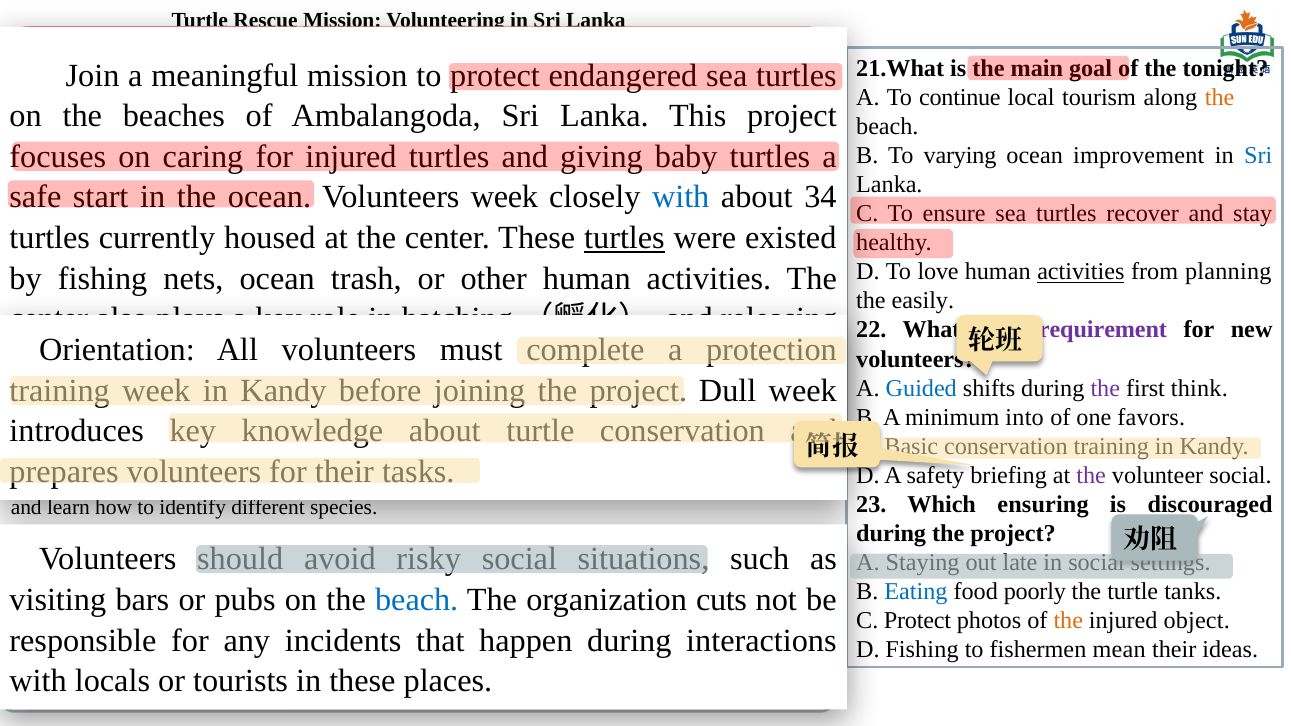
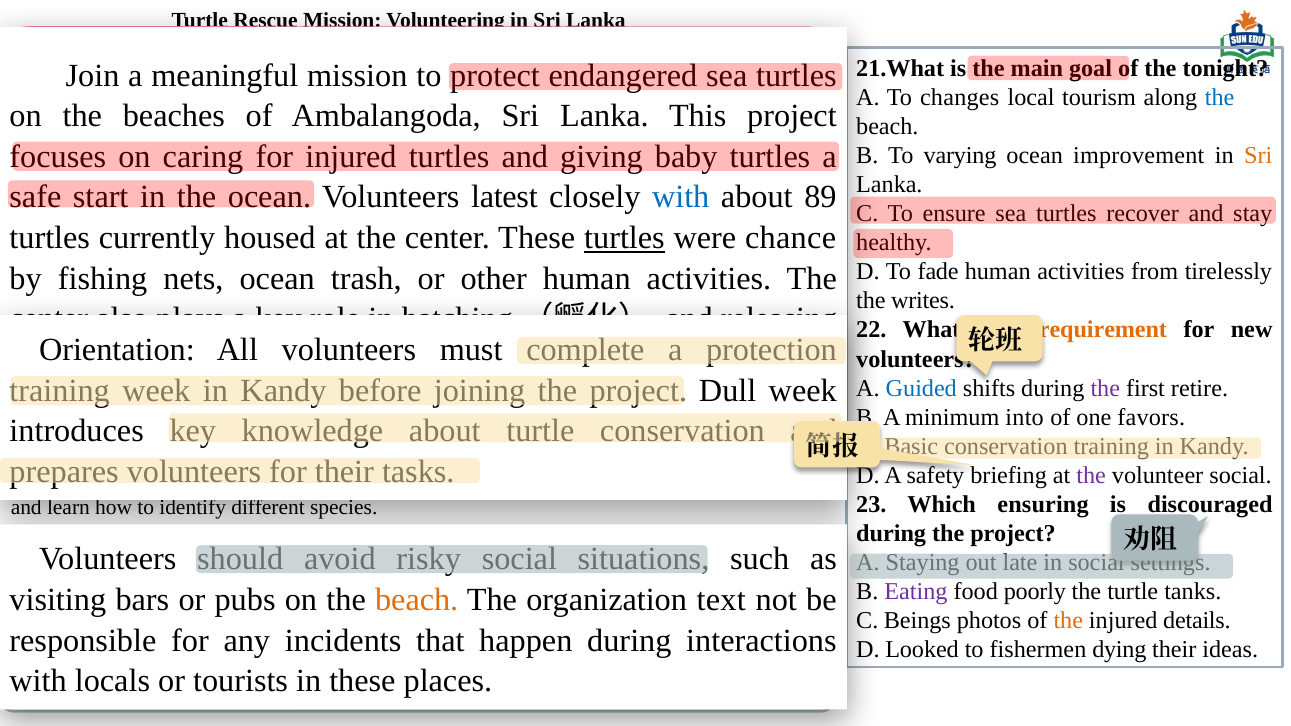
continue: continue -> changes (960, 98)
the colour: orange -> blue (1220, 98)
Sri colour: blue -> orange (1258, 156)
week: week -> latest (504, 197)
34: 34 -> 89 (820, 197)
existed: existed -> chance (791, 238)
love: love -> fade (938, 272)
activities underline: present -> none (1081, 272)
planning: planning -> tirelessly (1228, 272)
easily: easily -> writes (923, 301)
requirement colour: purple -> orange (1103, 330)
think: think -> retire (1200, 388)
Eating colour: blue -> purple (916, 591)
beach colour: blue -> orange (417, 600)
cuts: cuts -> text (721, 600)
Protect: Protect -> Beings (917, 621)
injured object: object -> details (1197, 621)
Fishing: Fishing -> Looked (922, 650)
mean: mean -> dying (1119, 650)
